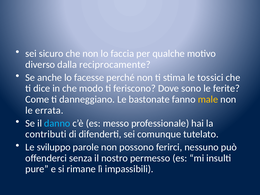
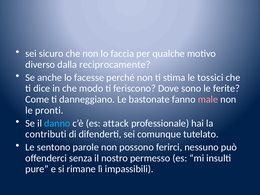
male colour: yellow -> pink (208, 99)
errata: errata -> pronti (49, 110)
messo: messo -> attack (116, 123)
sviluppo: sviluppo -> sentono (54, 147)
